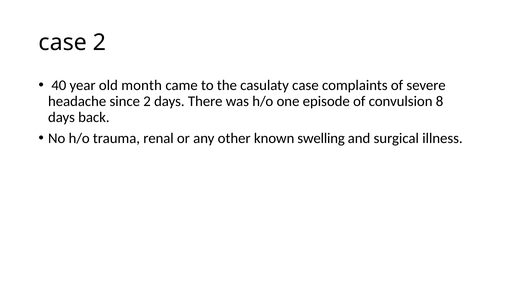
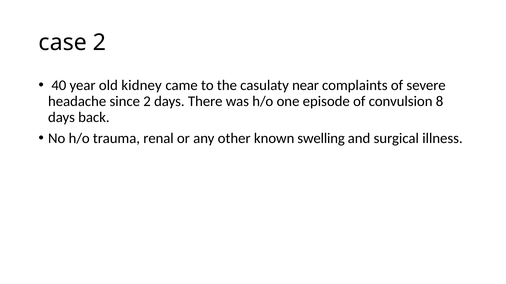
month: month -> kidney (142, 86)
casulaty case: case -> near (306, 86)
